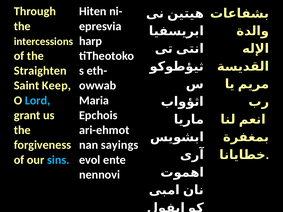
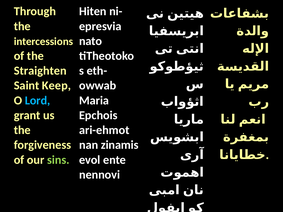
harp: harp -> nato (91, 41)
sayings: sayings -> zinamis (120, 145)
sins colour: light blue -> light green (58, 160)
